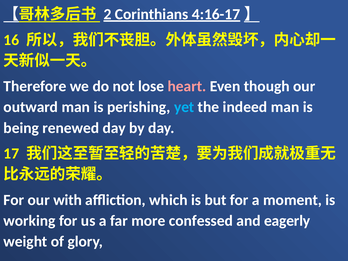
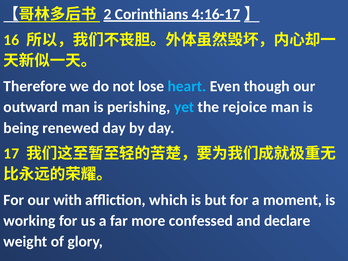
heart colour: pink -> light blue (187, 86)
indeed: indeed -> rejoice (245, 107)
eagerly: eagerly -> declare (287, 221)
